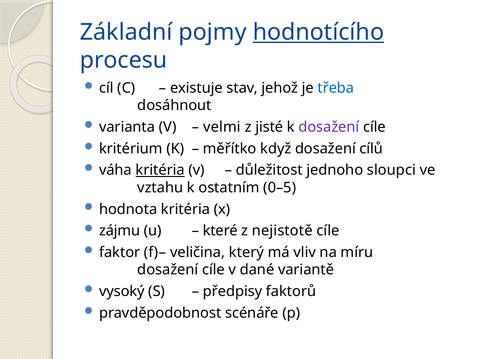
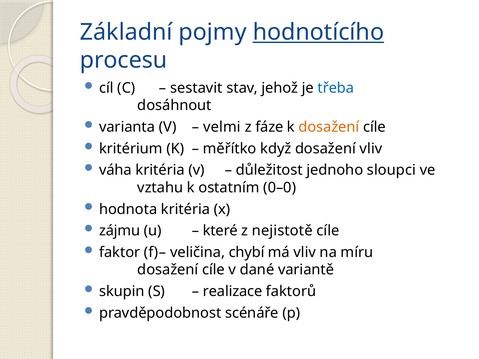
existuje: existuje -> sestavit (196, 88)
jisté: jisté -> fáze (269, 127)
dosažení colour: purple -> orange (329, 127)
dosažení cílů: cílů -> vliv (371, 149)
kritéria underline: present -> none (160, 170)
0–5: 0–5 -> 0–0 (280, 188)
který: který -> chybí (247, 252)
vysoký: vysoký -> skupin (122, 292)
předpisy: předpisy -> realizace (233, 292)
